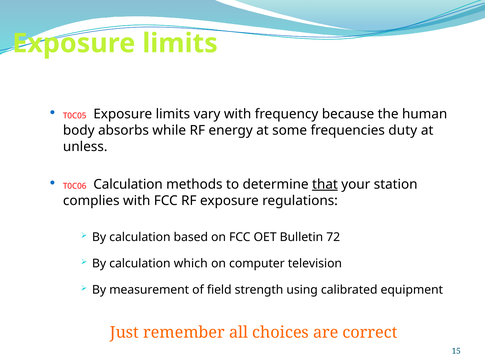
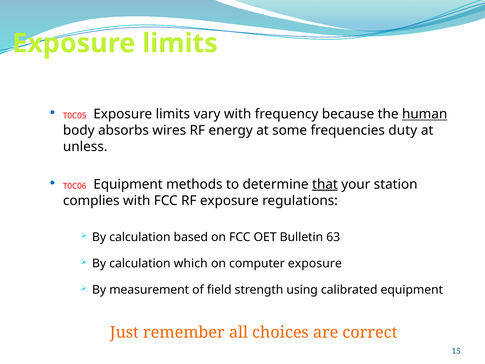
human underline: none -> present (425, 114)
while: while -> wires (169, 130)
T0C06 Calculation: Calculation -> Equipment (128, 184)
72: 72 -> 63 (333, 237)
computer television: television -> exposure (315, 263)
